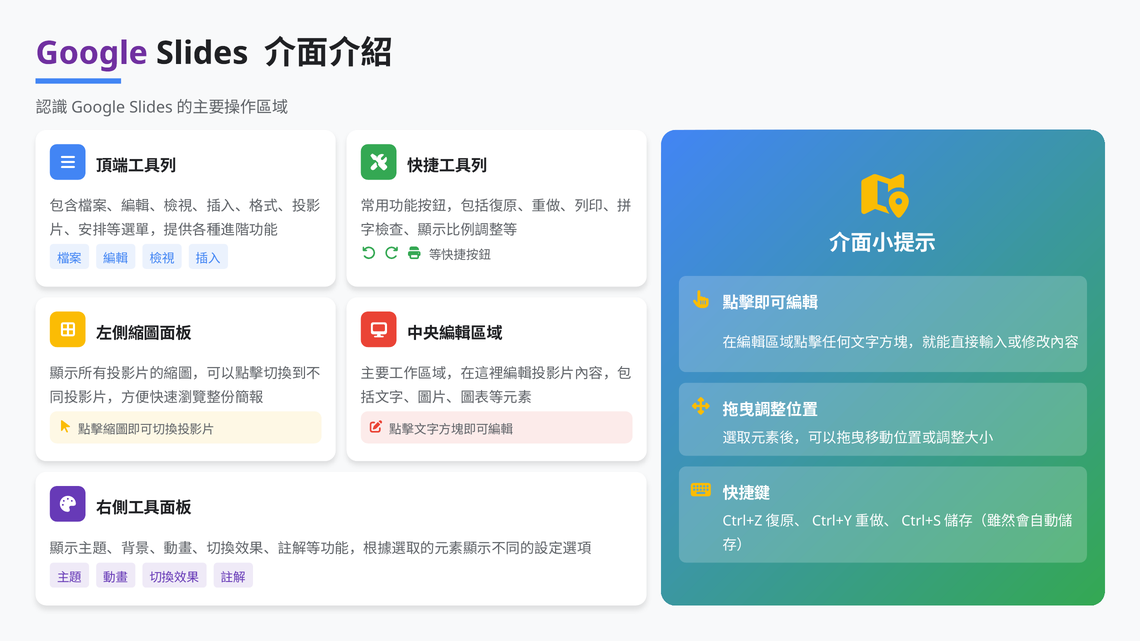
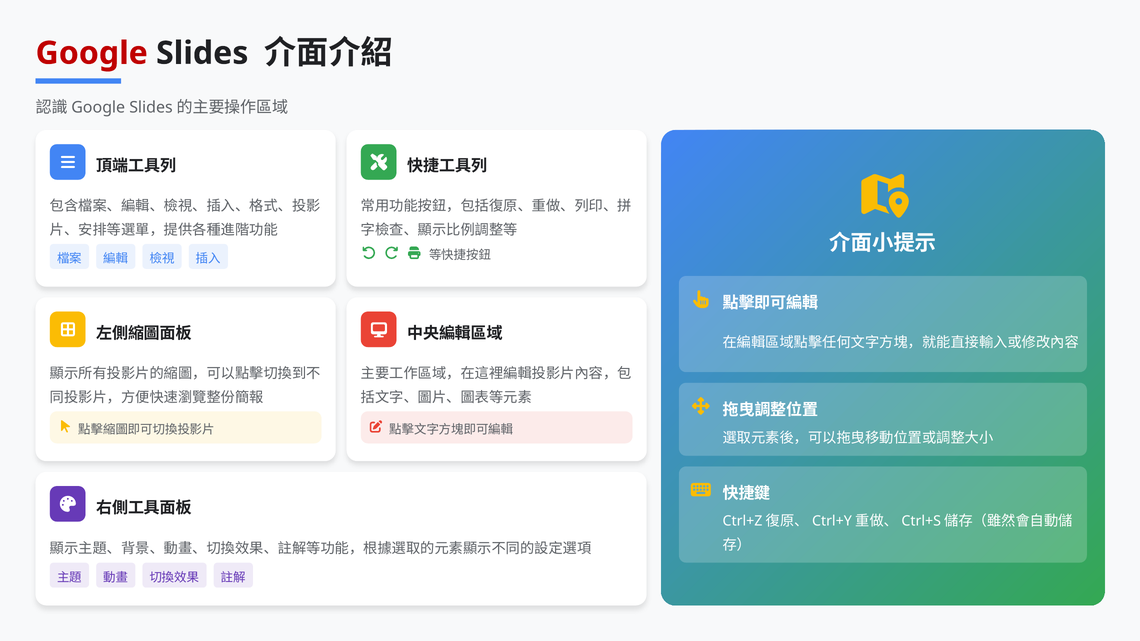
Google colour: purple -> red (92, 53)
